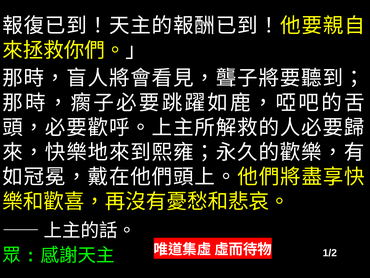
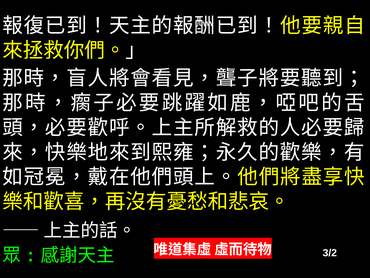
1/2: 1/2 -> 3/2 (330, 253)
